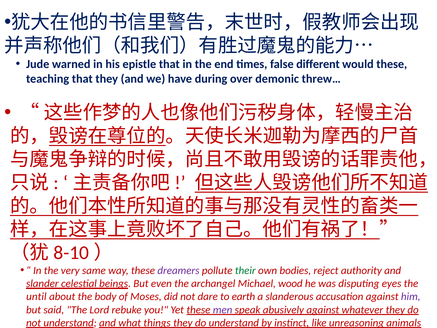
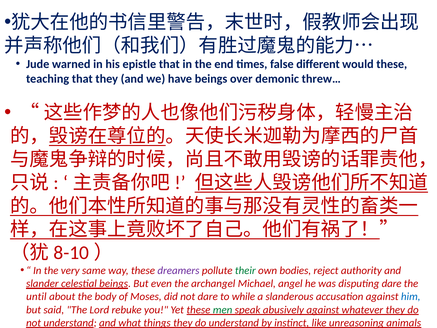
have during: during -> beings (211, 79)
wood: wood -> angel (290, 283)
disputing eyes: eyes -> dare (392, 283)
earth: earth -> while (243, 296)
him colour: purple -> blue (411, 296)
men colour: purple -> green (223, 310)
